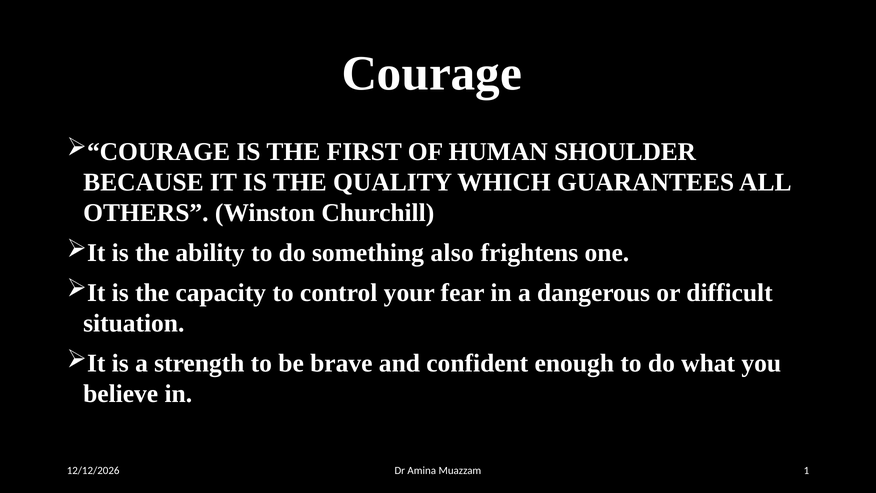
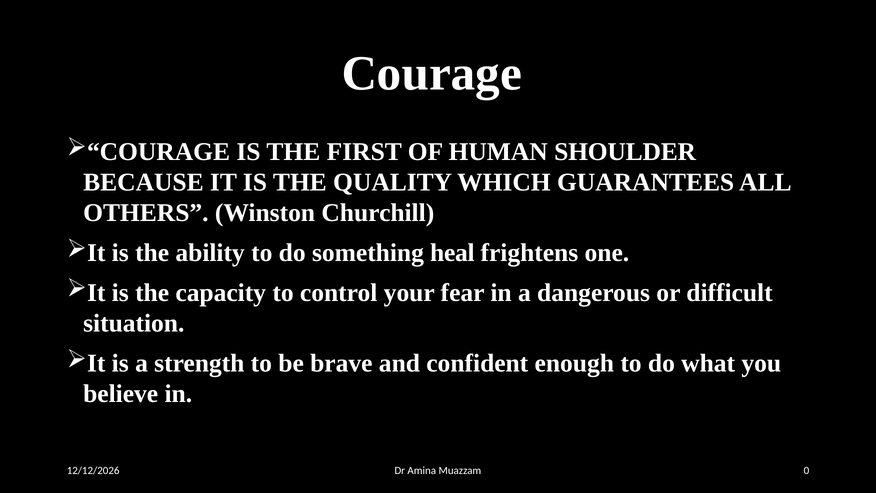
also: also -> heal (452, 253)
1: 1 -> 0 (806, 470)
